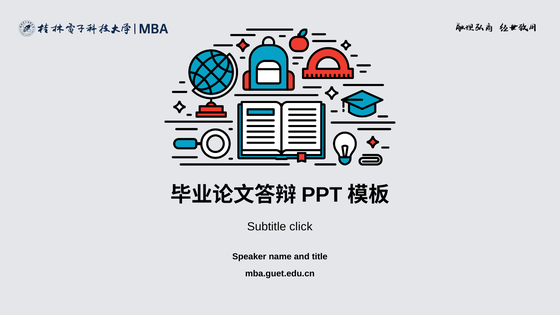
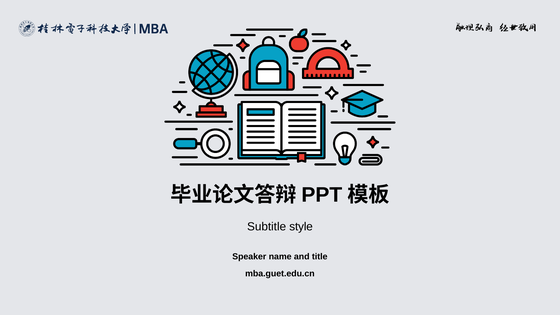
click: click -> style (301, 227)
